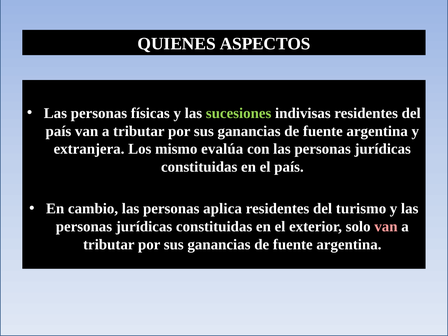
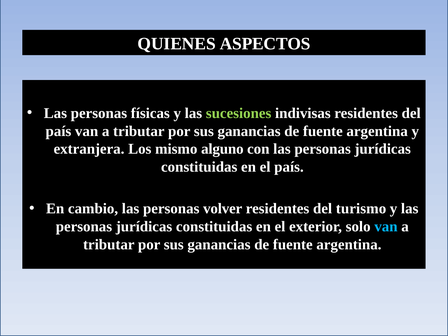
evalúa: evalúa -> alguno (222, 149)
aplica: aplica -> volver (223, 209)
van colour: pink -> light blue (386, 227)
